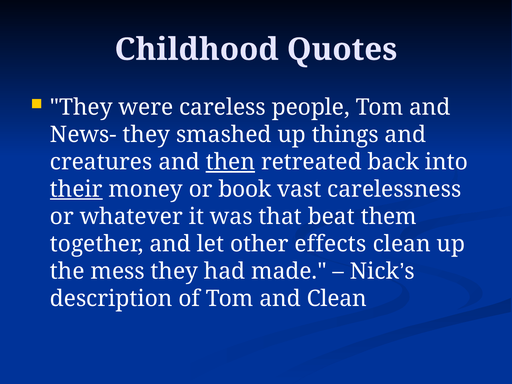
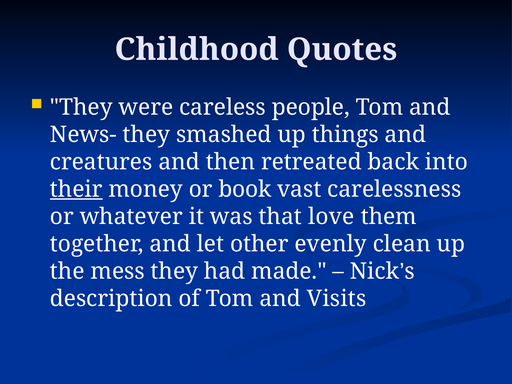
then underline: present -> none (230, 162)
beat: beat -> love (331, 217)
effects: effects -> evenly (331, 244)
and Clean: Clean -> Visits (337, 299)
